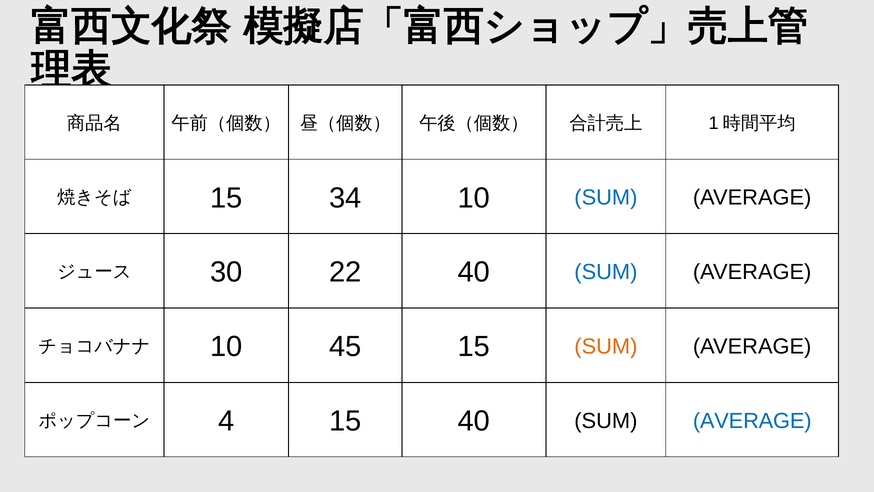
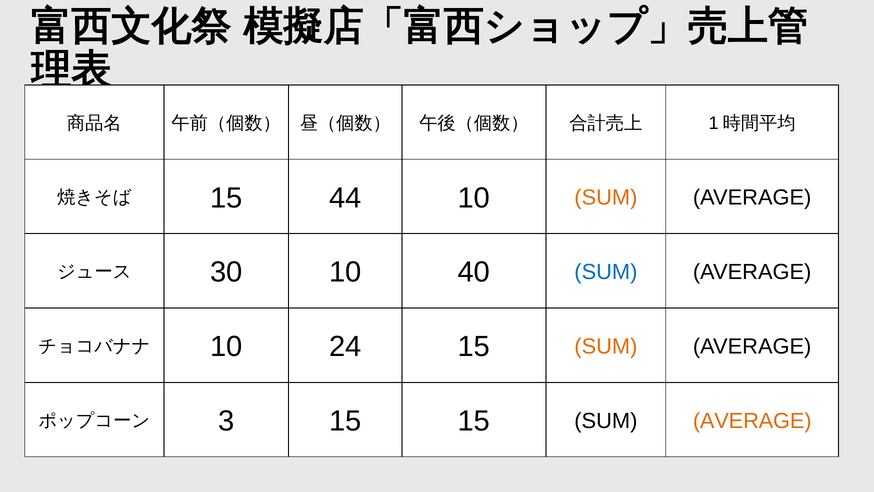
34: 34 -> 44 (345, 198)
SUM colour: blue -> orange (606, 197)
30 22: 22 -> 10 (345, 272)
45: 45 -> 24 (345, 346)
4: 4 -> 3 (226, 421)
15 40: 40 -> 15 (474, 421)
AVERAGE colour: blue -> orange (752, 420)
